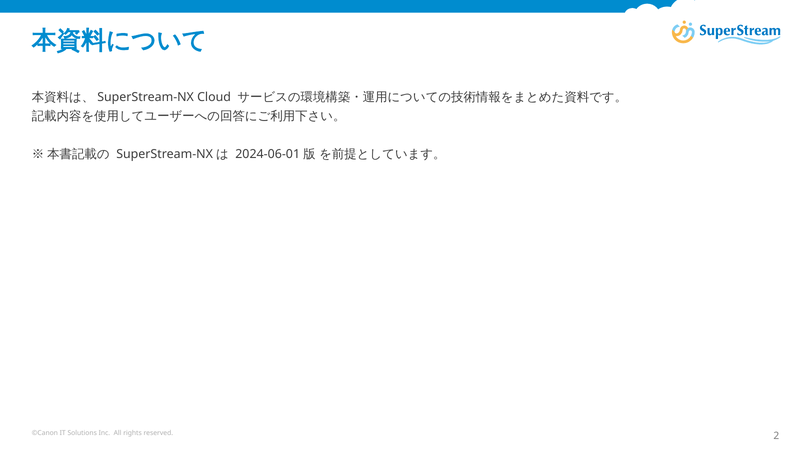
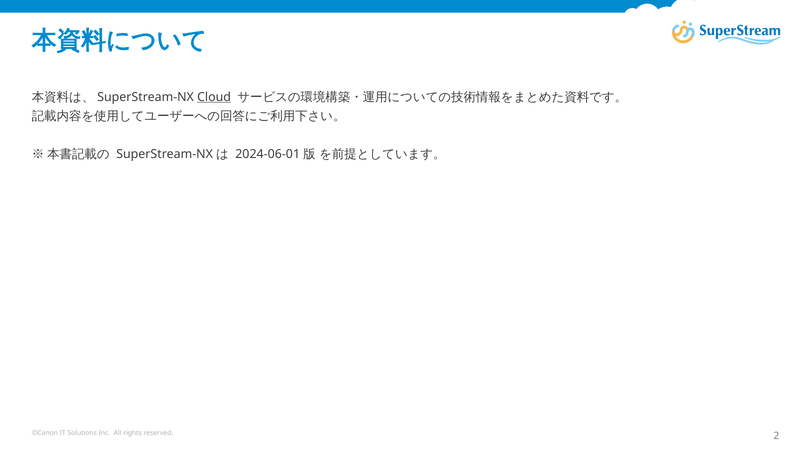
Cloud underline: none -> present (214, 97)
